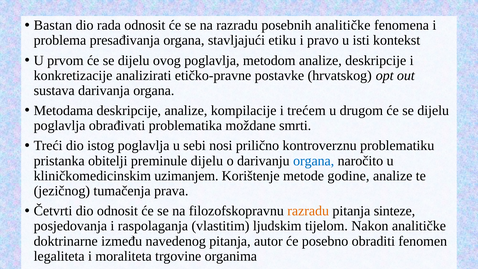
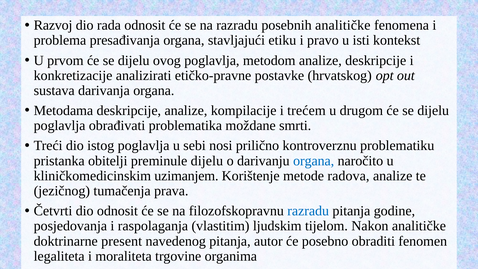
Bastan: Bastan -> Razvoj (53, 25)
godine: godine -> radova (348, 176)
razradu colour: orange -> blue (308, 211)
sinteze: sinteze -> godine (394, 211)
između: između -> present (122, 241)
